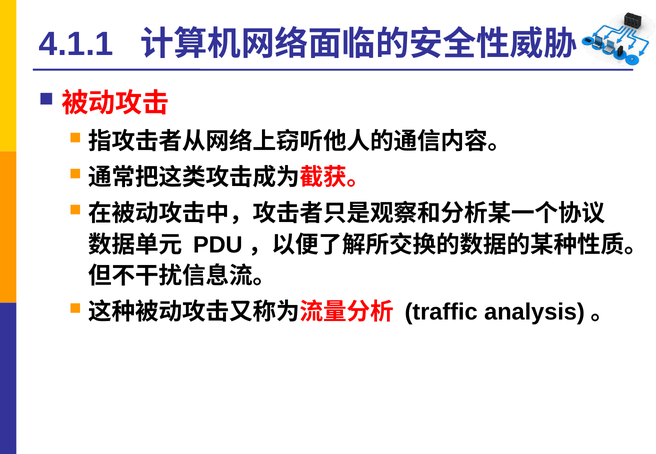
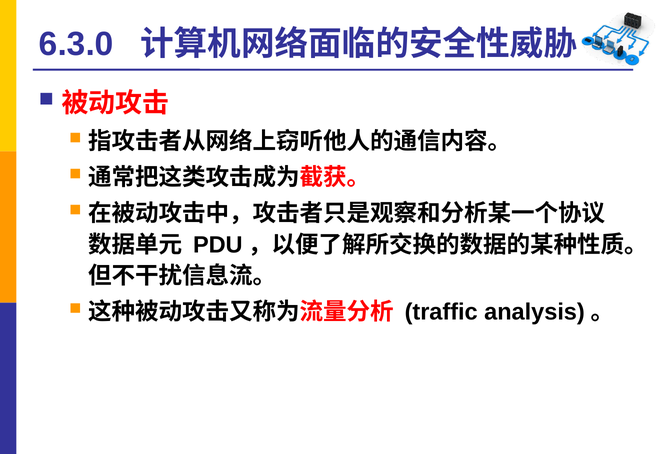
4.1.1: 4.1.1 -> 6.3.0 (76, 44)
